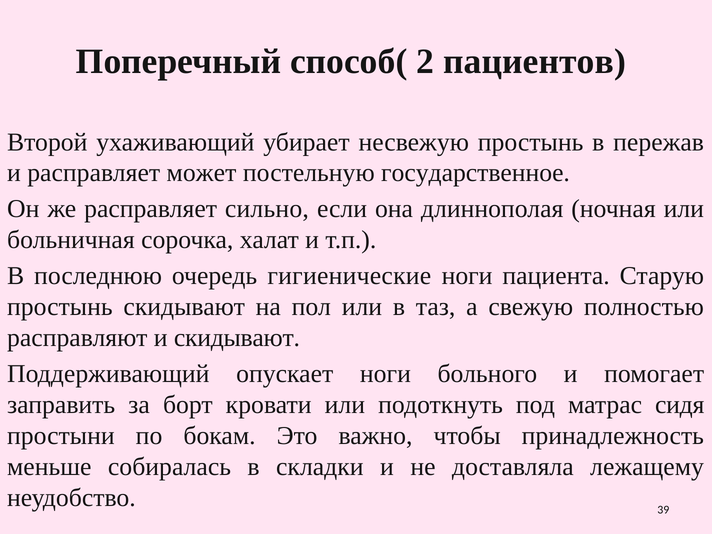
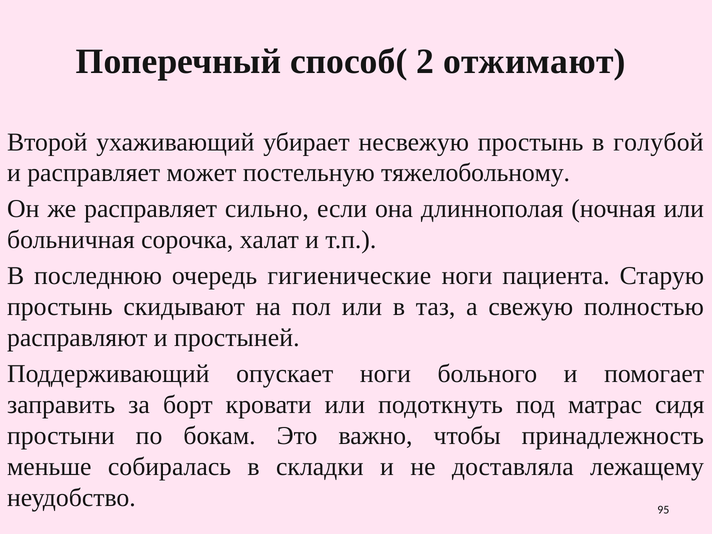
пациентов: пациентов -> отжимают (534, 62)
пережав: пережав -> голубой (658, 142)
государственное: государственное -> тяжелобольному (476, 173)
и скидывают: скидывают -> простыней (237, 338)
39: 39 -> 95 (663, 510)
